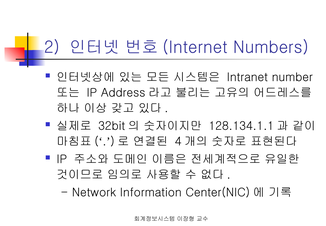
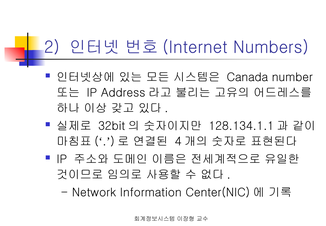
Intranet: Intranet -> Canada (247, 77)
